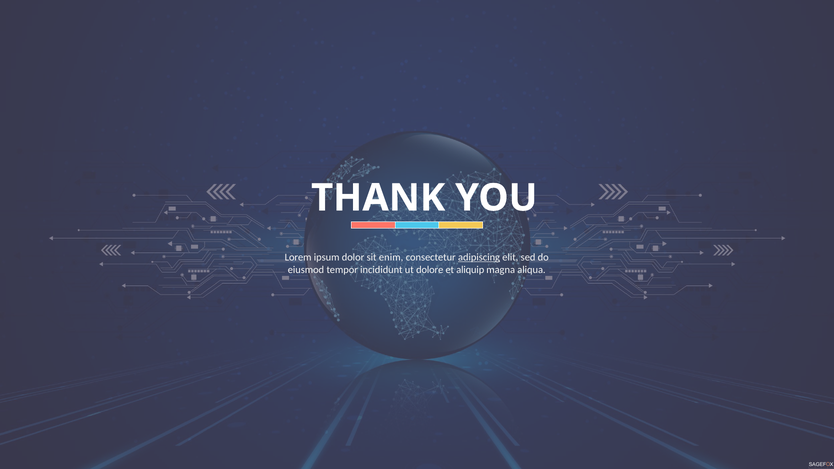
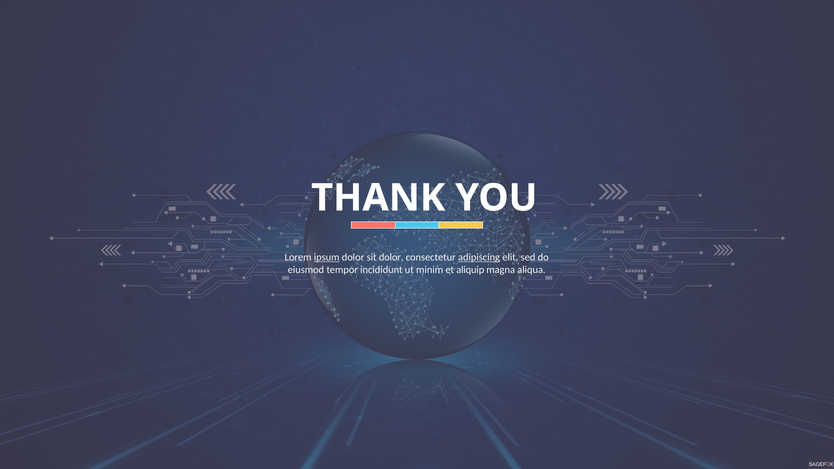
ipsum underline: none -> present (327, 257)
sit enim: enim -> dolor (391, 257)
dolore: dolore -> minim (430, 270)
